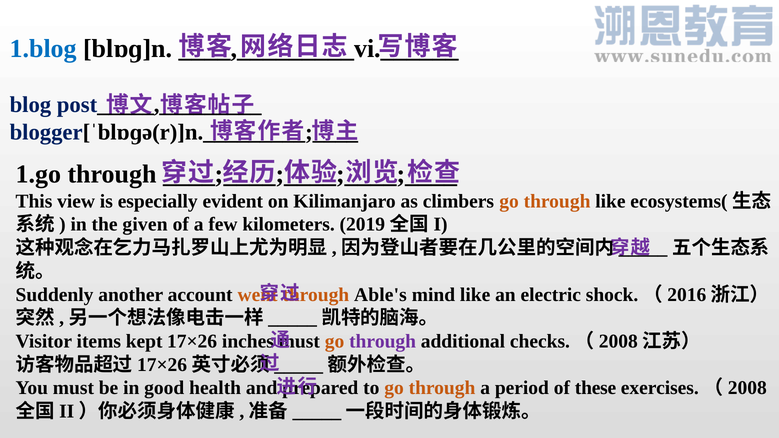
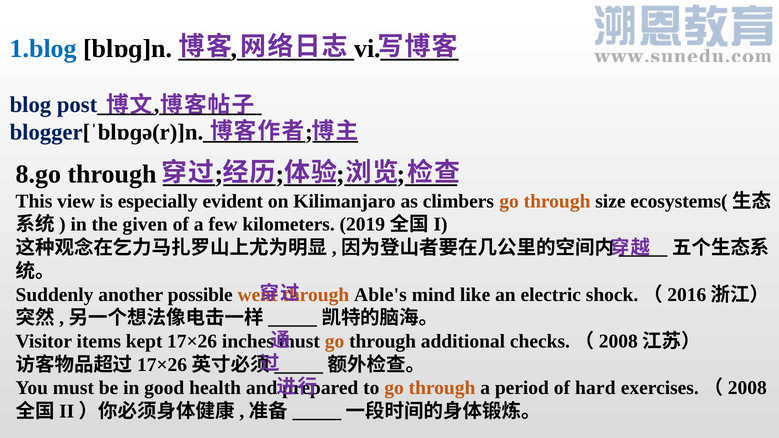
1.go: 1.go -> 8.go (38, 174)
through like: like -> size (610, 201)
account: account -> possible (200, 295)
through colour: purple -> black (383, 341)
these: these -> hard (595, 388)
